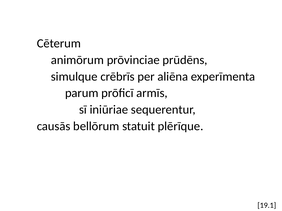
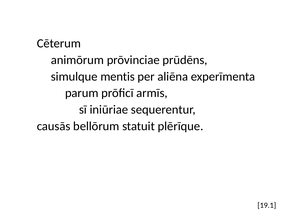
crēbrīs: crēbrīs -> mentis (118, 77)
